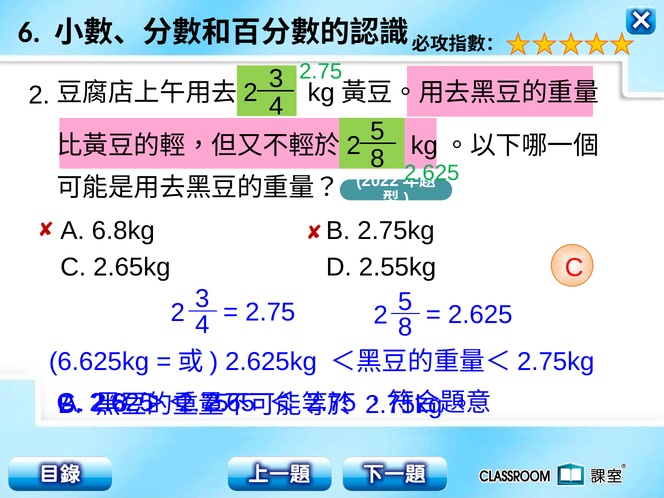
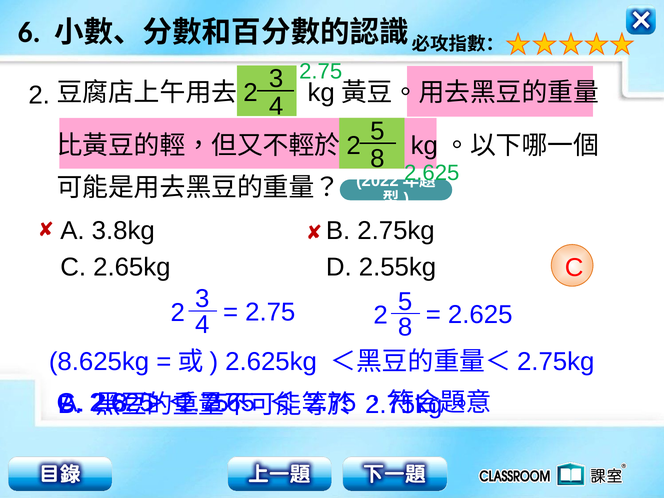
6.8kg: 6.8kg -> 3.8kg (123, 231)
6.625kg: 6.625kg -> 8.625kg (99, 362)
